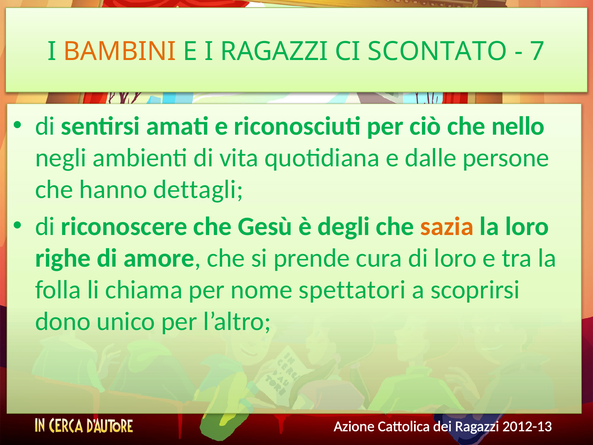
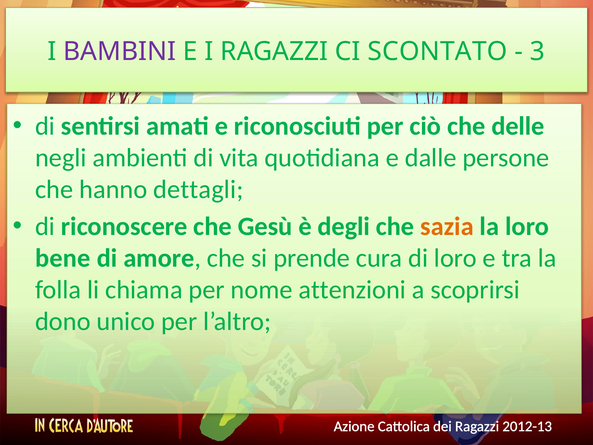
BAMBINI colour: orange -> purple (120, 52)
7: 7 -> 3 (537, 52)
nello: nello -> delle (518, 126)
righe: righe -> bene (63, 258)
spettatori: spettatori -> attenzioni (352, 290)
